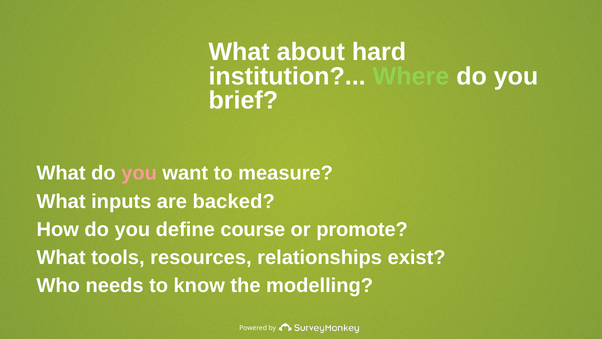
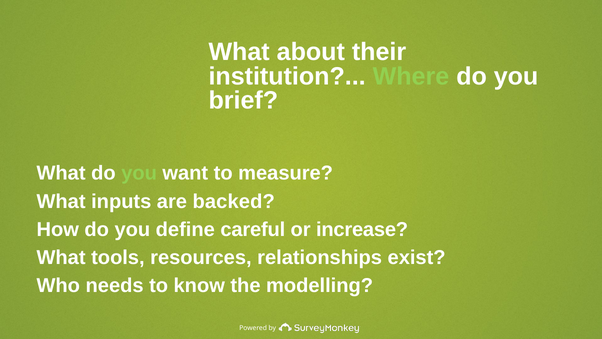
hard: hard -> their (379, 52)
you colour: pink -> light green (139, 173)
course: course -> careful (253, 229)
promote: promote -> increase (362, 229)
